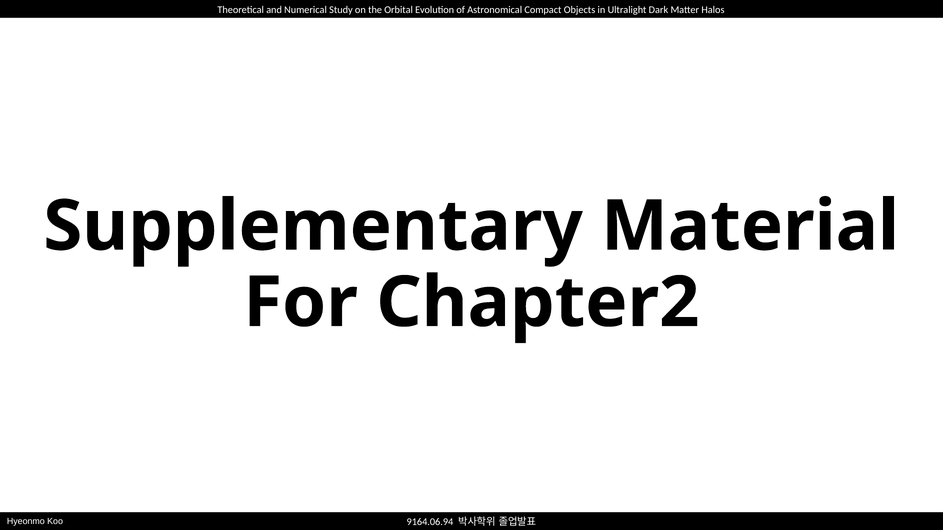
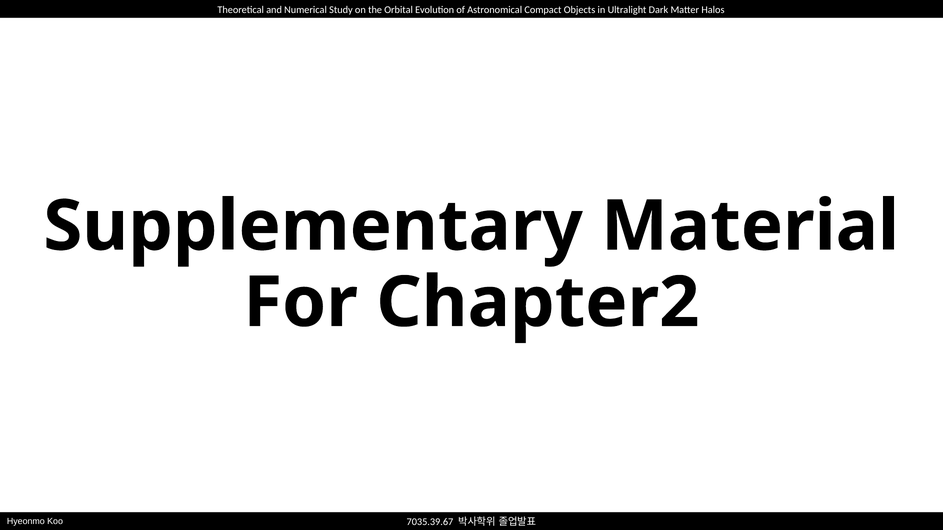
9164.06.94: 9164.06.94 -> 7035.39.67 (430, 522)
